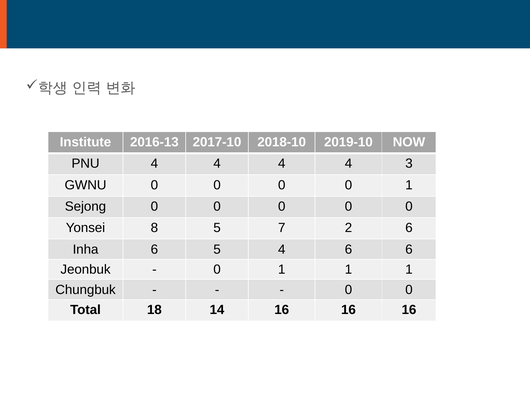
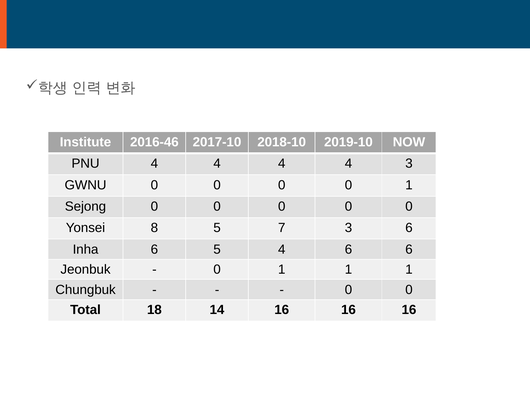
2016-13: 2016-13 -> 2016-46 (154, 142)
7 2: 2 -> 3 (348, 228)
